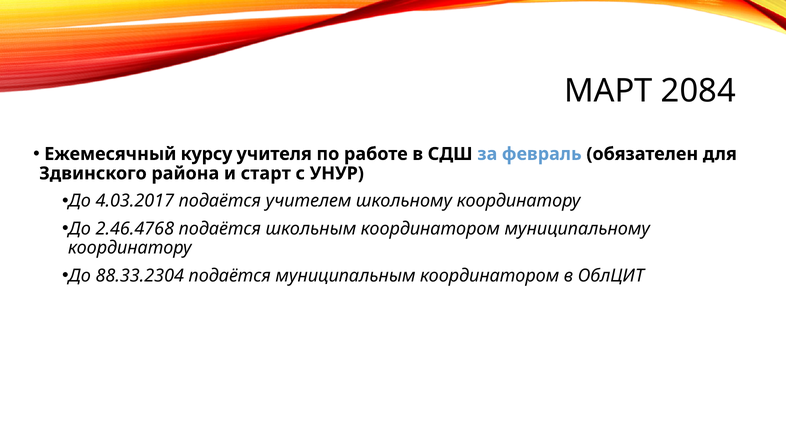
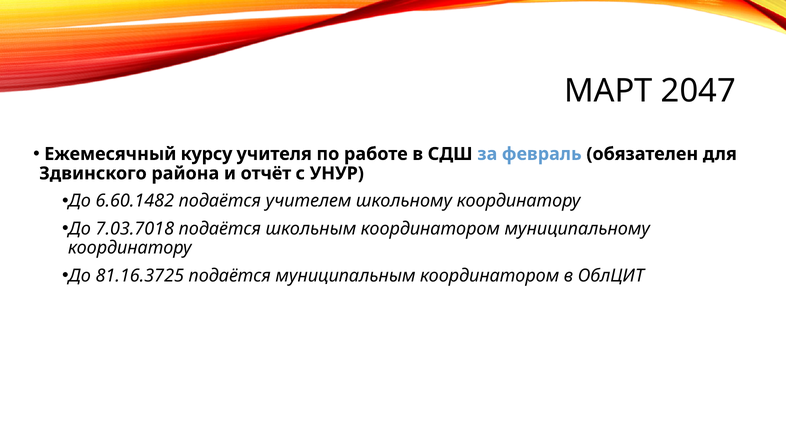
2084: 2084 -> 2047 (698, 91)
старт: старт -> отчёт (266, 173)
4.03.2017: 4.03.2017 -> 6.60.1482 (135, 201)
2.46.4768: 2.46.4768 -> 7.03.7018 (135, 229)
88.33.2304: 88.33.2304 -> 81.16.3725 (140, 276)
